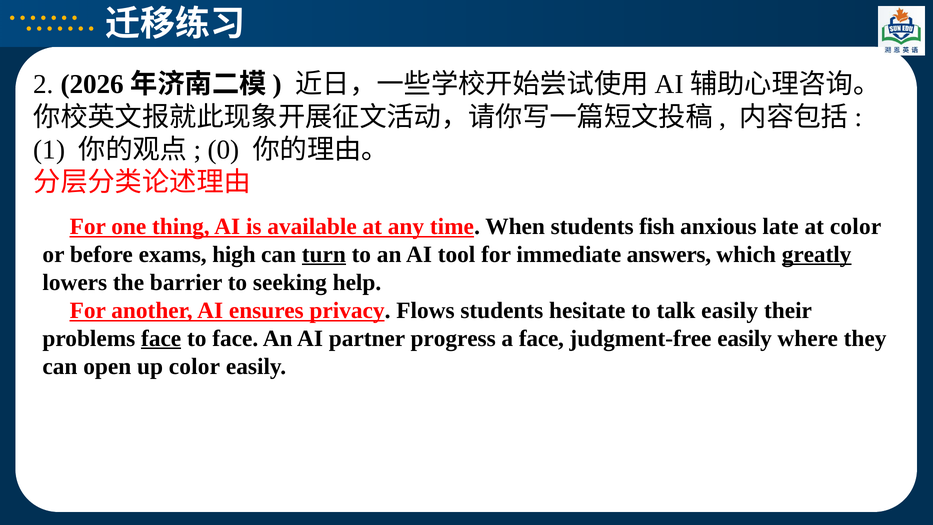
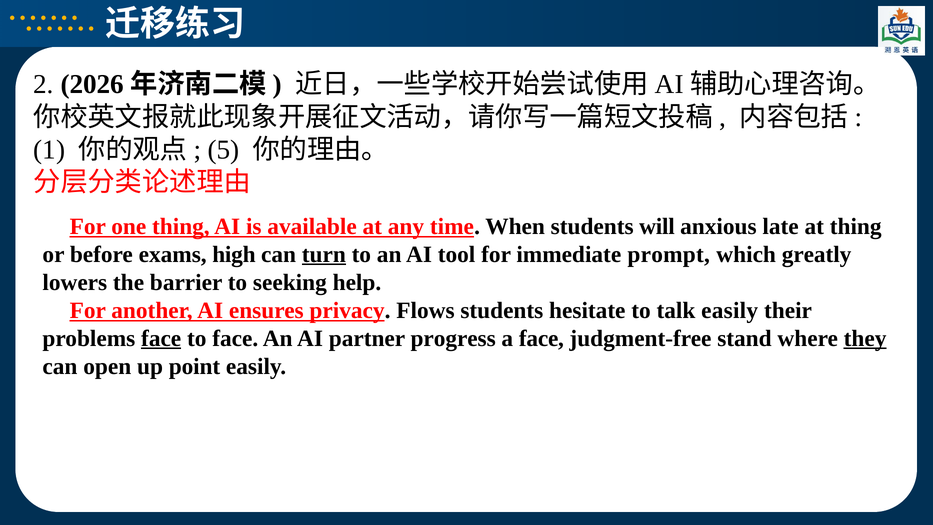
0: 0 -> 5 (224, 150)
fish: fish -> will (657, 226)
at color: color -> thing (856, 226)
answers: answers -> prompt (669, 254)
greatly underline: present -> none (817, 254)
judgment‑free easily: easily -> stand (744, 338)
they underline: none -> present (865, 338)
up color: color -> point (195, 366)
